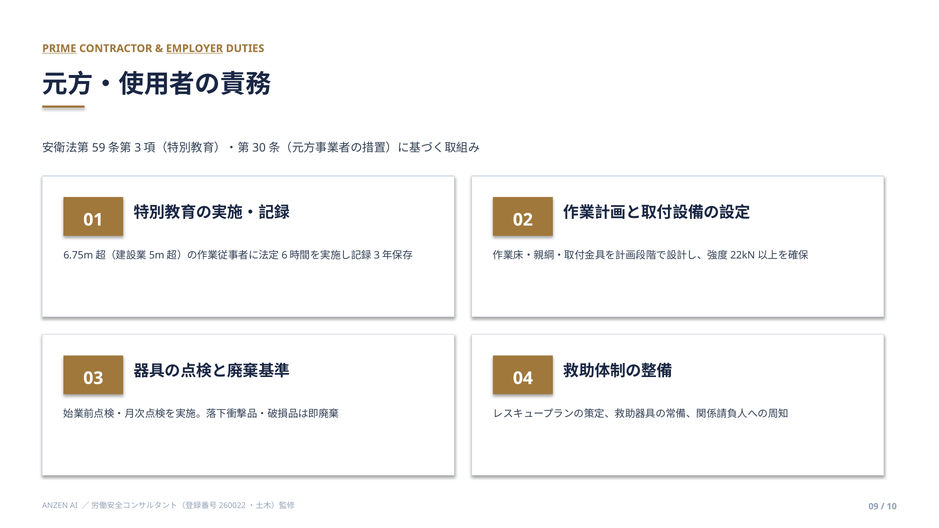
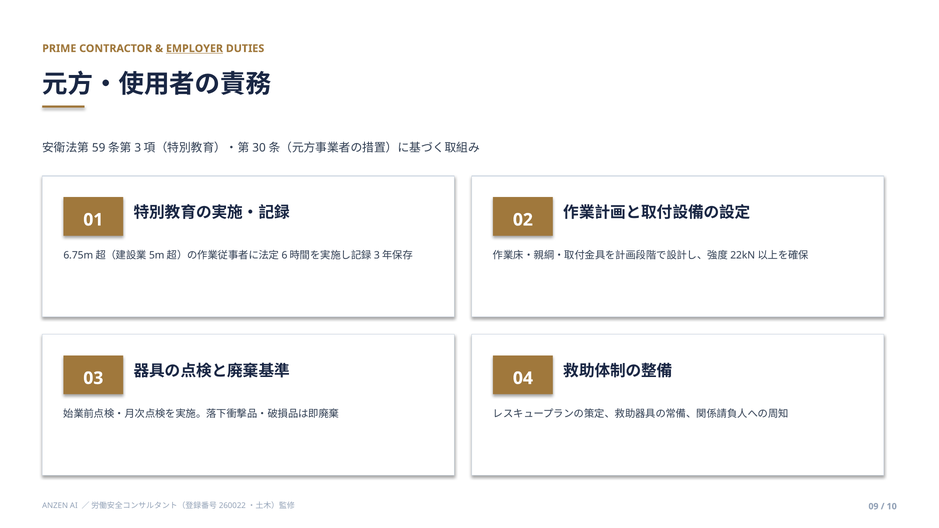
PRIME underline: present -> none (59, 49)
